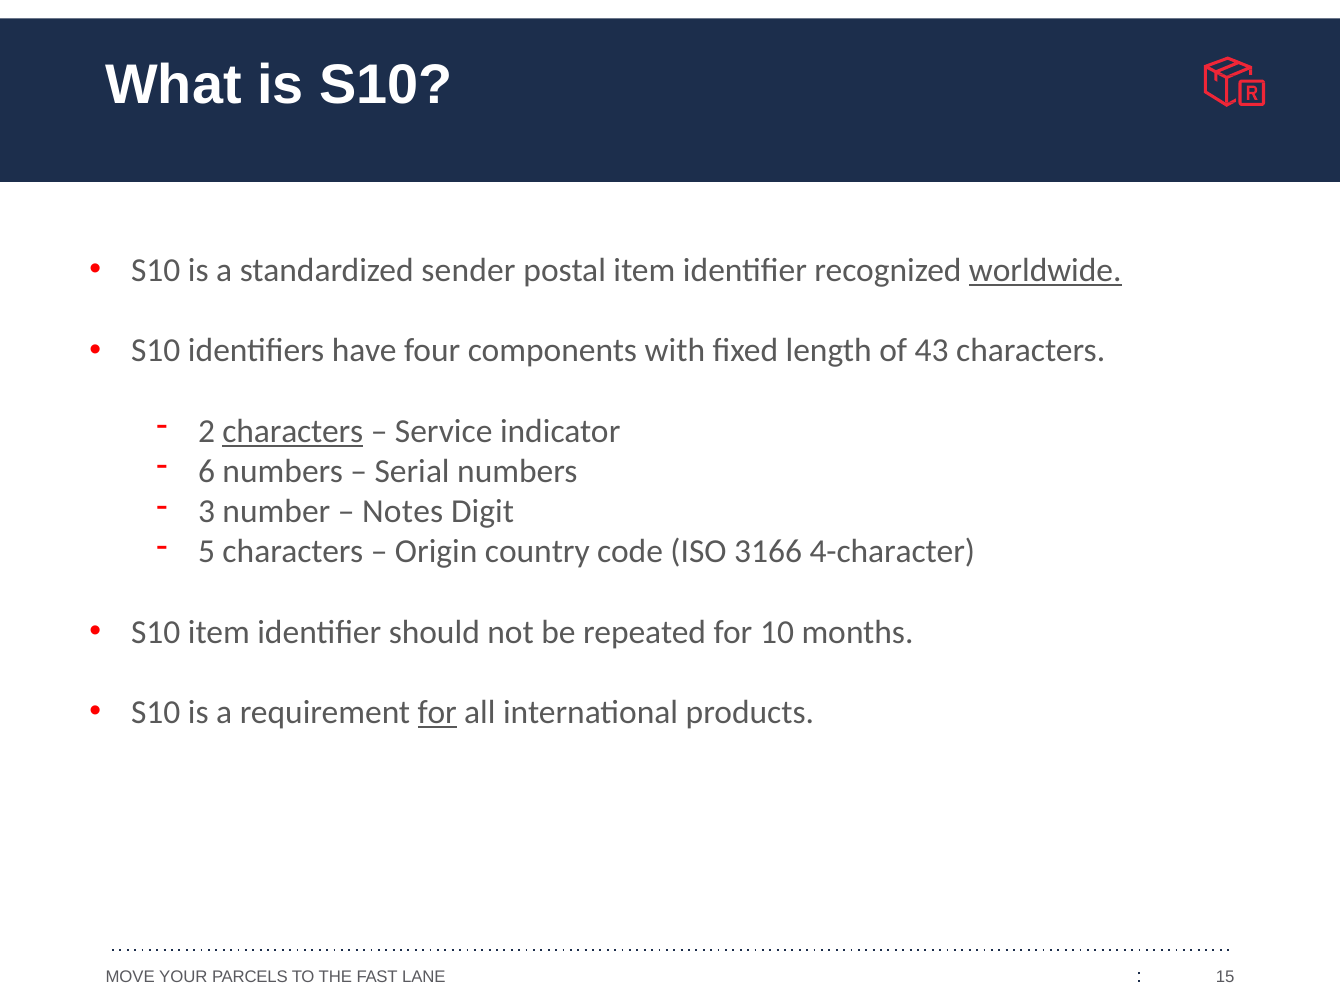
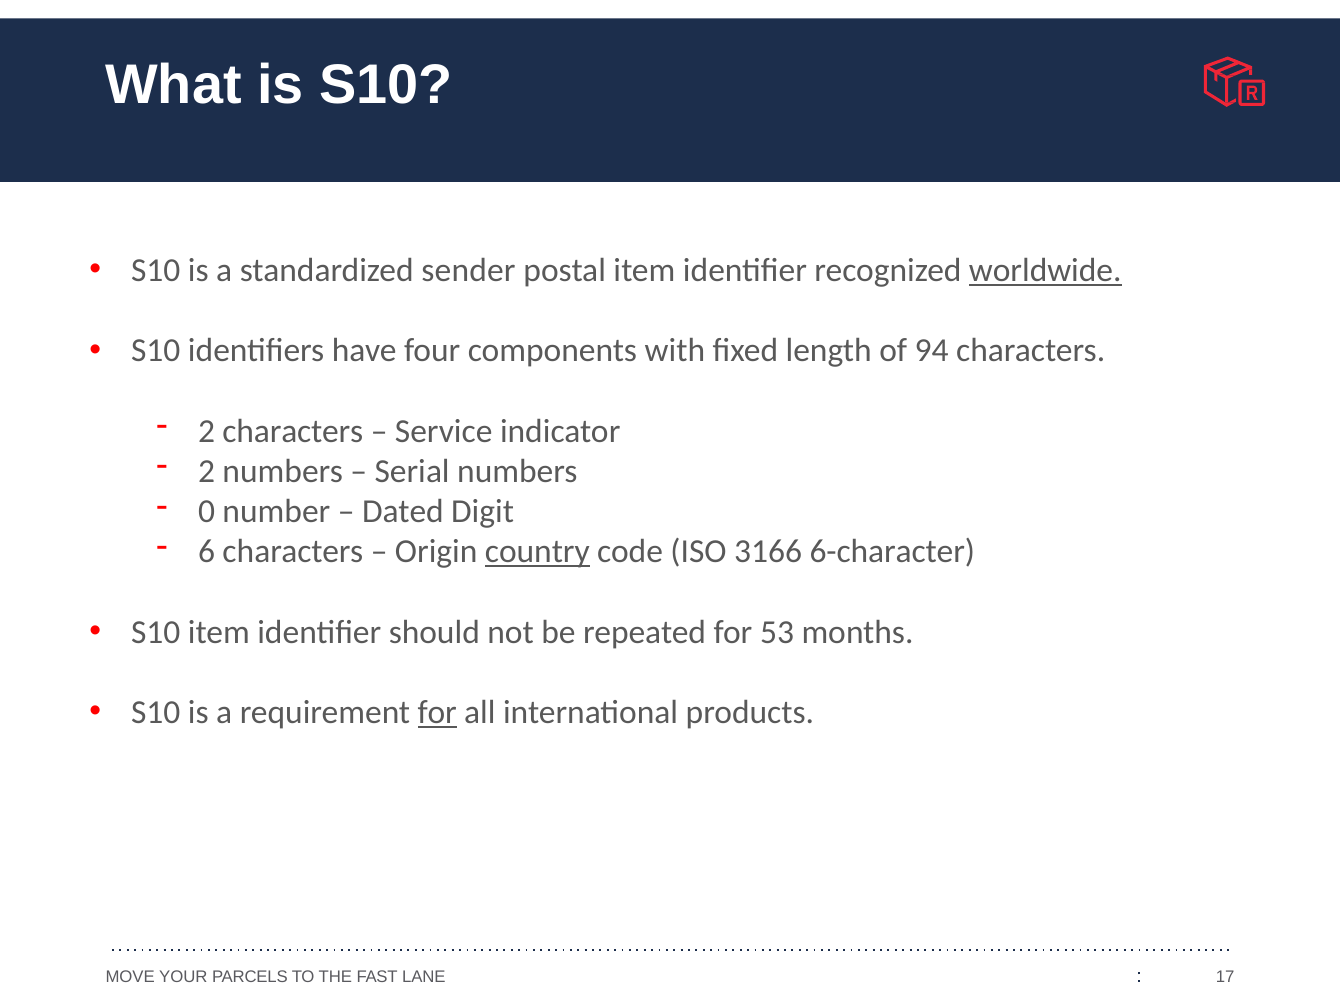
43: 43 -> 94 (932, 351)
characters underline: present -> none (293, 431)
6: 6 -> 2 (207, 471)
3: 3 -> 0 (207, 512)
Notes: Notes -> Dated (403, 512)
5: 5 -> 6 (207, 552)
country underline: none -> present (537, 552)
4-character: 4-character -> 6-character (892, 552)
10: 10 -> 53 (777, 632)
15: 15 -> 17 (1225, 977)
